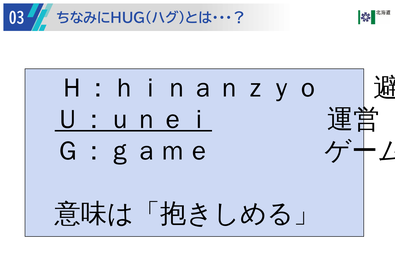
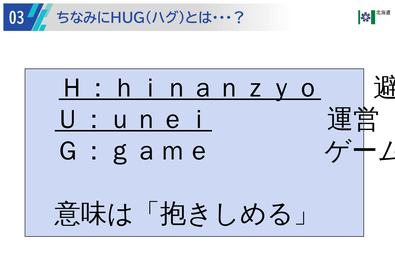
Ｈ：ｈｉｎａｎｚｙｏ underline: none -> present (190, 88)
